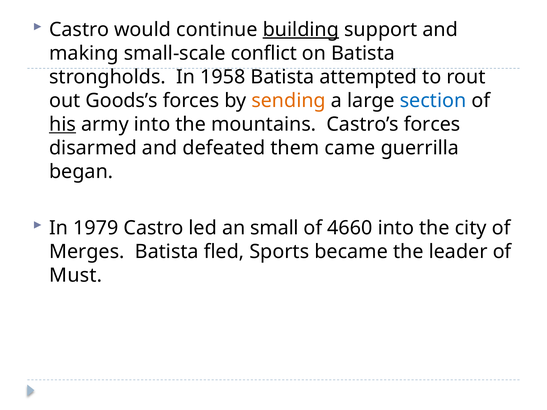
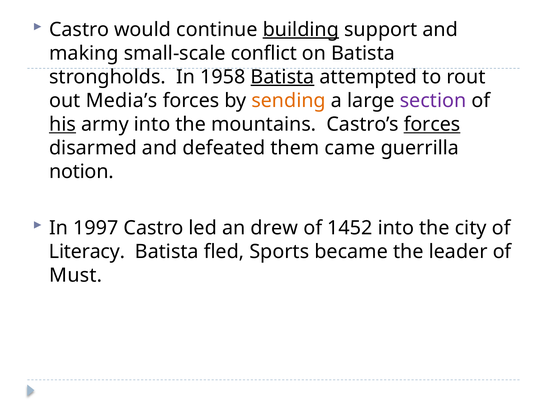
Batista underline: none -> present (283, 77)
Goods’s: Goods’s -> Media’s (121, 101)
section colour: blue -> purple (433, 101)
forces underline: none -> present (432, 124)
began: began -> notion (81, 172)
1979: 1979 -> 1997 (96, 228)
small: small -> drew (274, 228)
4660: 4660 -> 1452 (350, 228)
Merges: Merges -> Literacy (87, 252)
